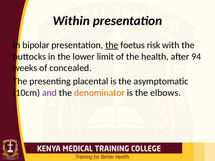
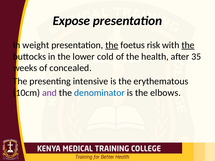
Within: Within -> Expose (71, 21)
bipolar: bipolar -> weight (36, 45)
the underline: none -> present (188, 45)
limit: limit -> cold (105, 57)
94: 94 -> 35 (196, 57)
placental: placental -> intensive (91, 81)
asymptomatic: asymptomatic -> erythematous (161, 81)
denominator colour: orange -> blue (99, 93)
